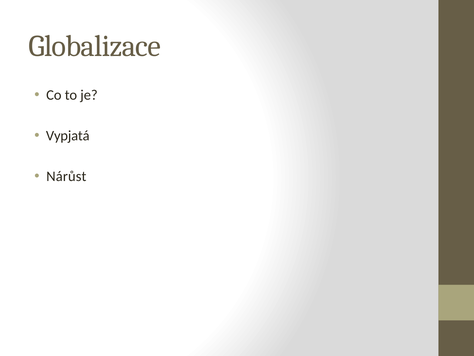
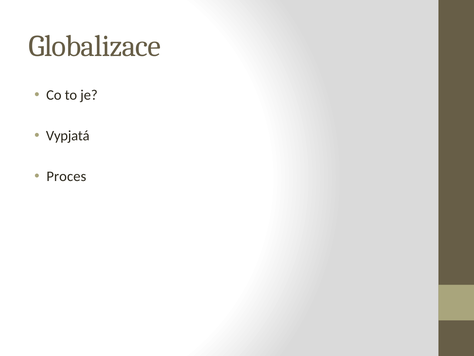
Nárůst: Nárůst -> Proces (66, 176)
